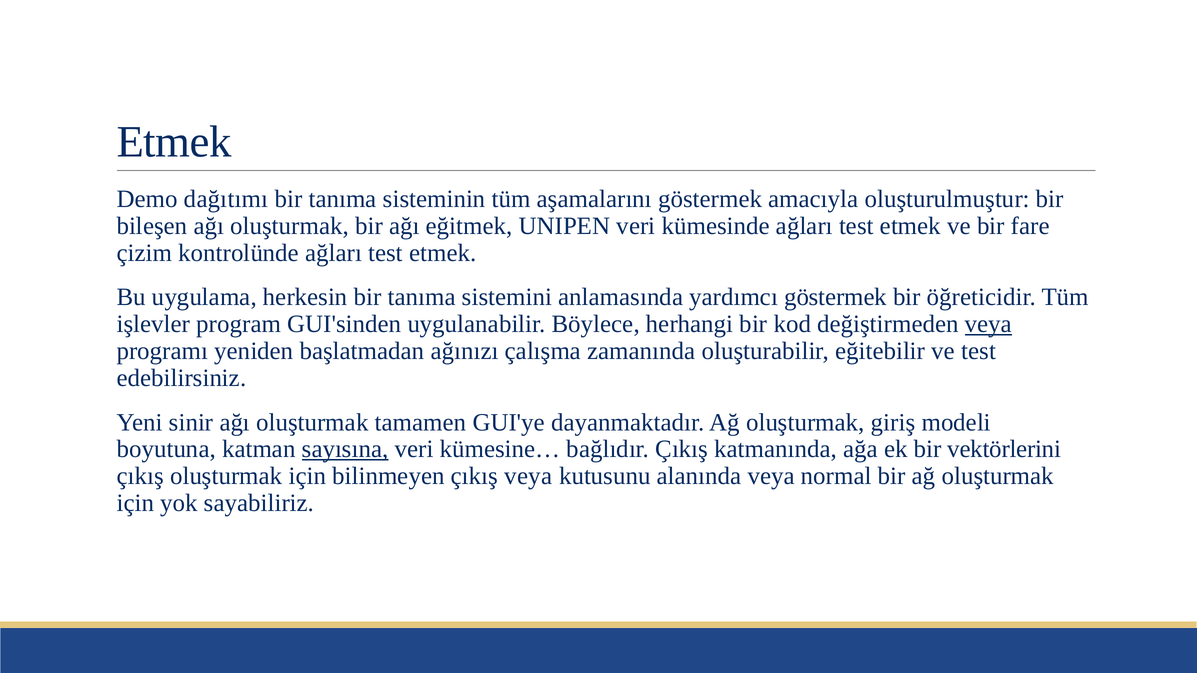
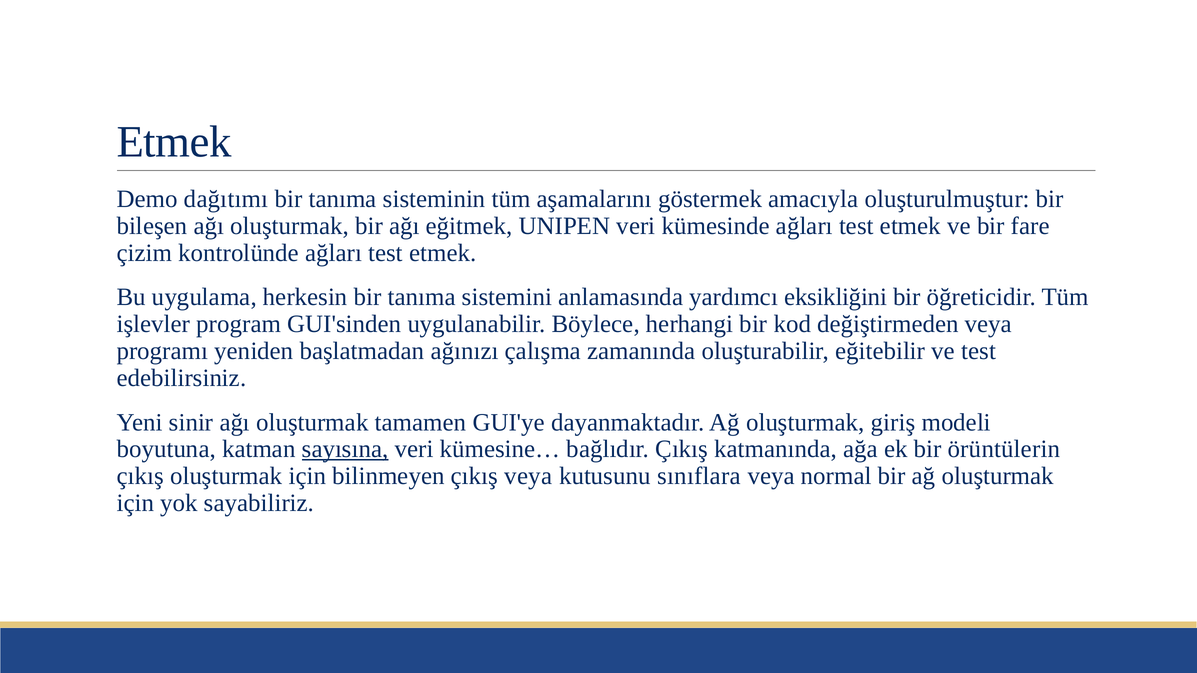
yardımcı göstermek: göstermek -> eksikliğini (836, 297)
veya underline: present -> none (988, 324)
vektörlerini: vektörlerini -> örüntülerin (1004, 449)
alanında: alanında -> sınıflara (699, 476)
